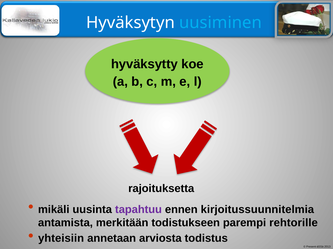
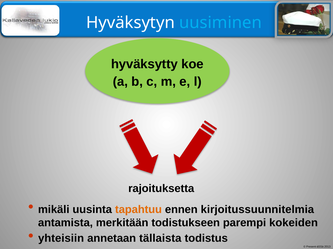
tapahtuu colour: purple -> orange (138, 210)
rehtorille: rehtorille -> kokeiden (294, 223)
arviosta: arviosta -> tällaista (160, 239)
